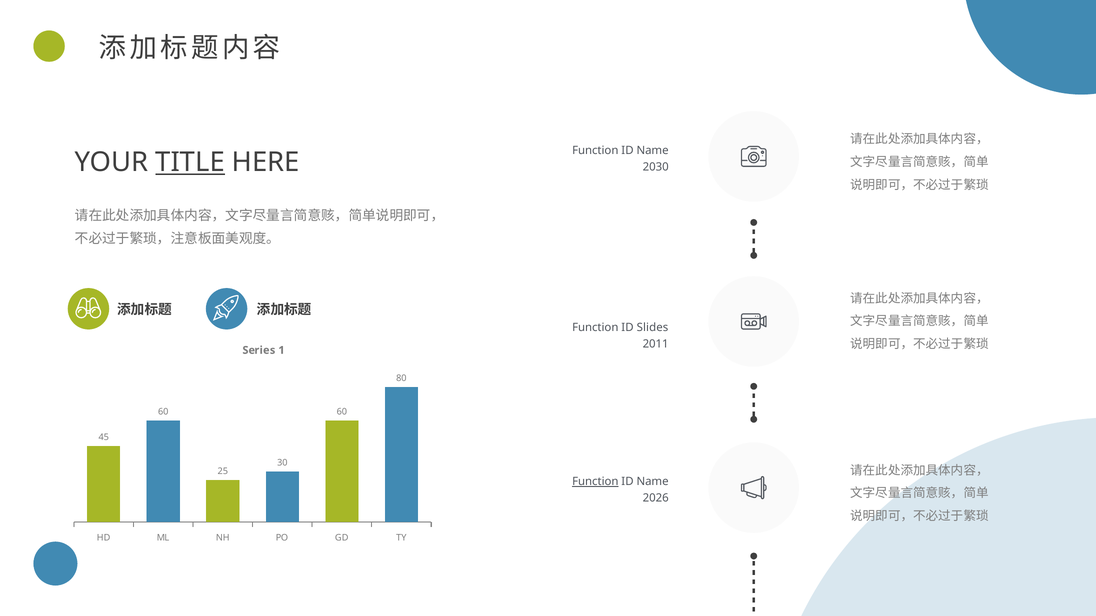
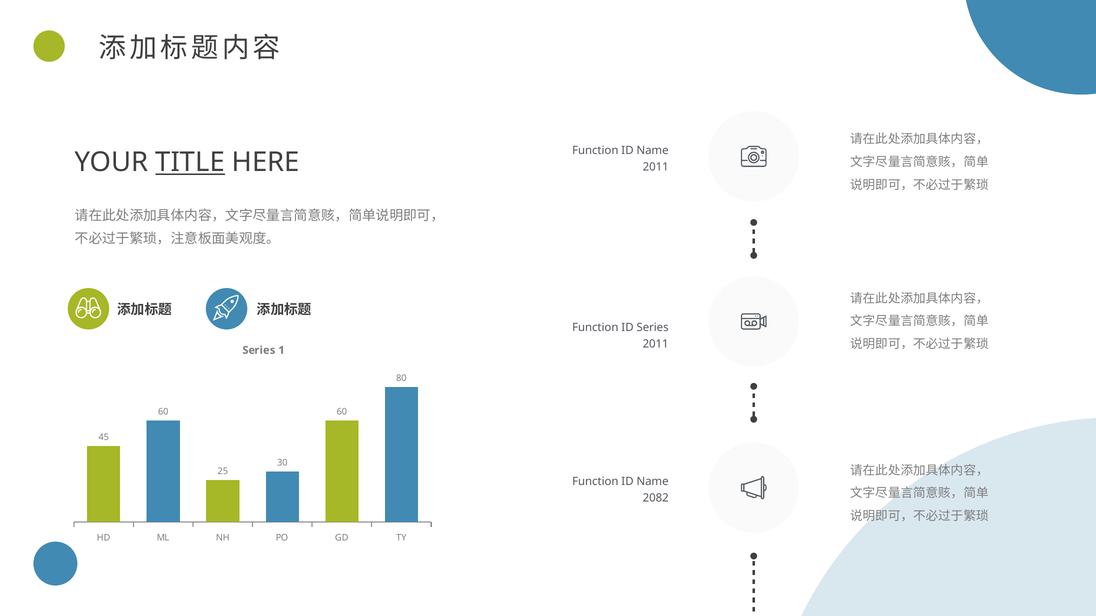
2030: 2030 -> 2011 (656, 167)
ID Slides: Slides -> Series (653, 328)
Function underline: present -> none (595, 482)
2026: 2026 -> 2082 (656, 498)
